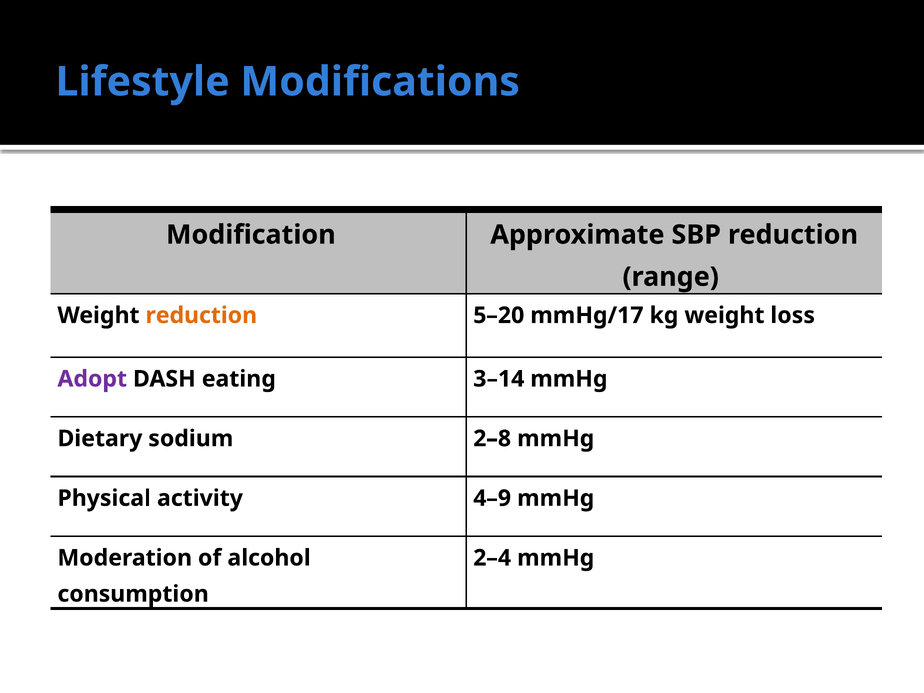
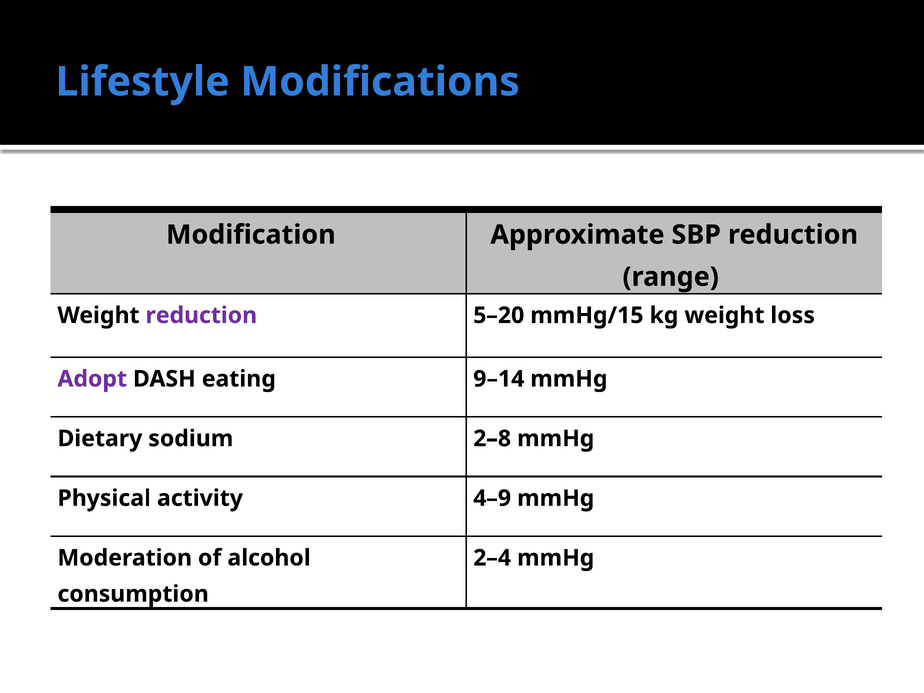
reduction colour: orange -> purple (201, 315)
mmHg/17: mmHg/17 -> mmHg/15 (587, 315)
3–14: 3–14 -> 9–14 (499, 379)
